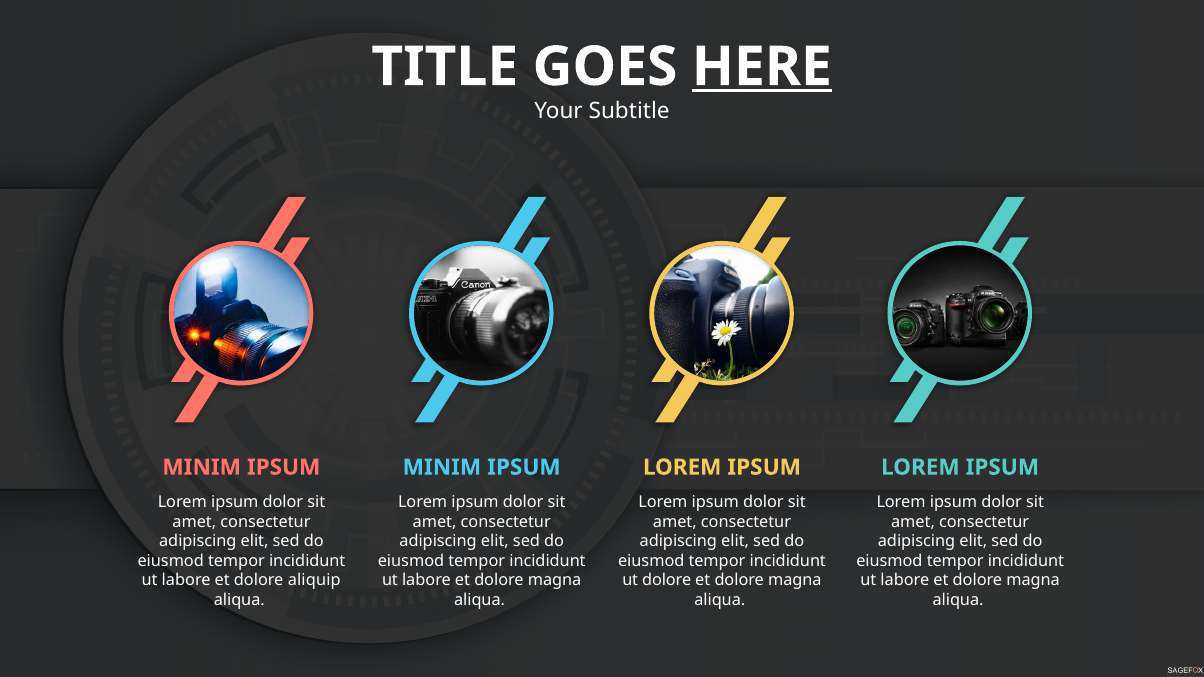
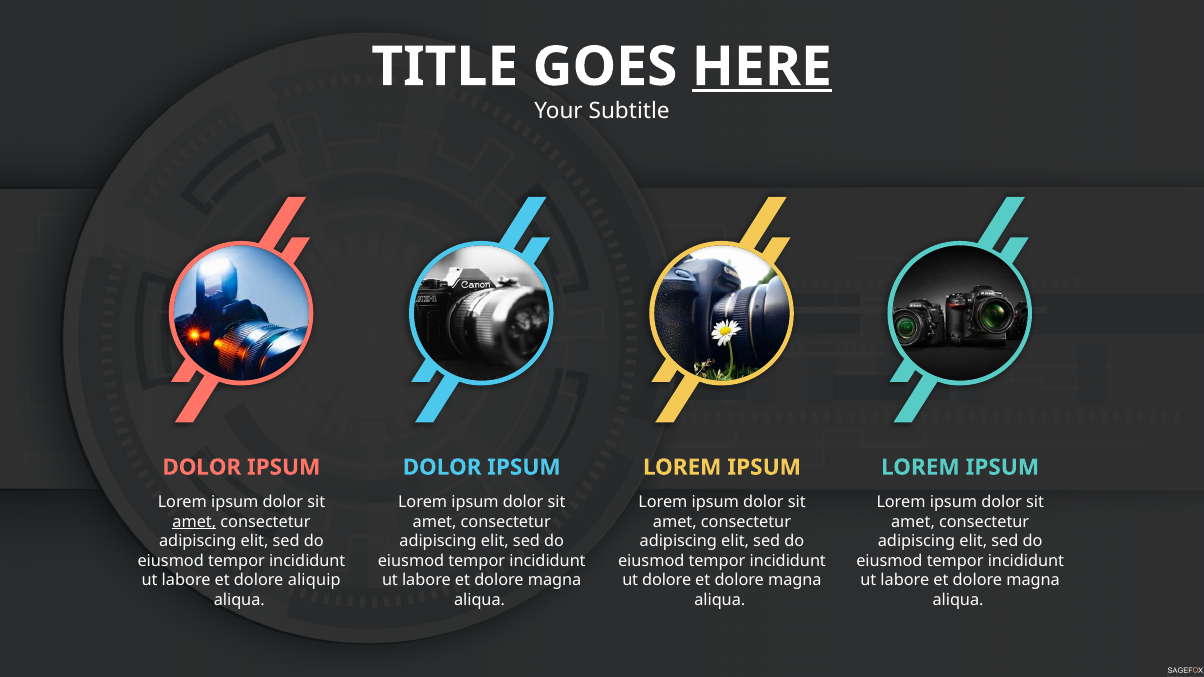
MINIM: MINIM -> DOLOR (202, 467)
MINIM: MINIM -> DOLOR (442, 467)
amet underline: none -> present (194, 522)
